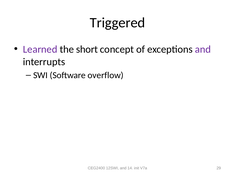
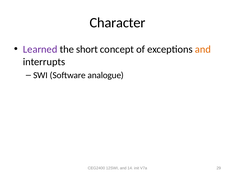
Triggered: Triggered -> Character (118, 23)
and colour: purple -> orange (203, 49)
overflow: overflow -> analogue (106, 75)
